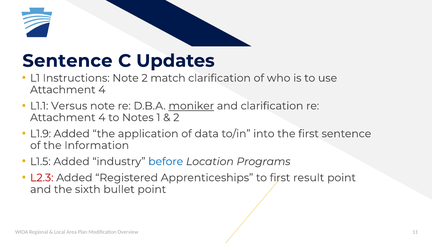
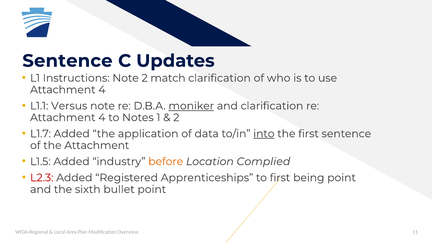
L1.9: L1.9 -> L1.7 (40, 134)
into underline: none -> present (264, 134)
the Information: Information -> Attachment (97, 145)
before colour: blue -> orange (166, 162)
Programs: Programs -> Complied (263, 162)
result: result -> being (309, 178)
